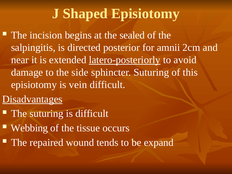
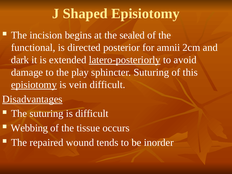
salpingitis: salpingitis -> functional (33, 48)
near: near -> dark (20, 60)
side: side -> play (80, 72)
episiotomy underline: none -> present (34, 85)
expand: expand -> inorder (159, 142)
